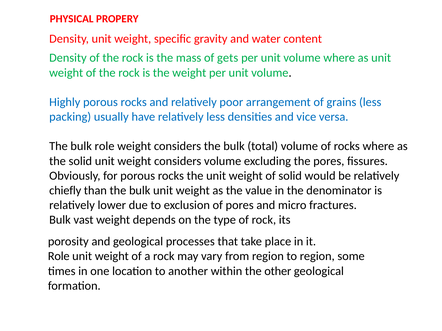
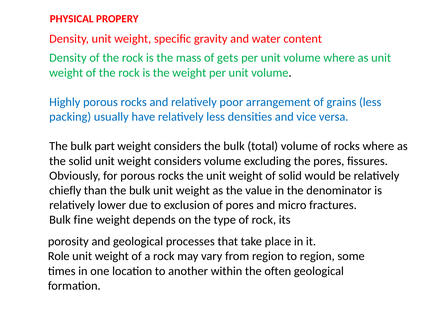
bulk role: role -> part (105, 146)
vast: vast -> fine (83, 220)
other: other -> often (278, 271)
